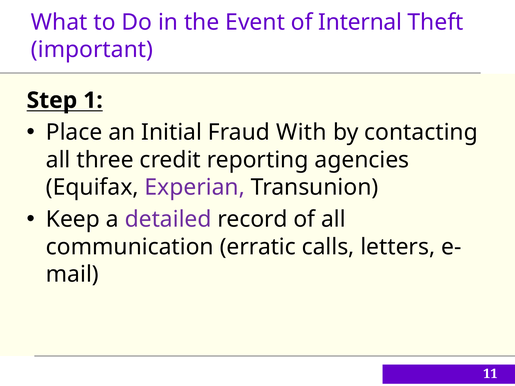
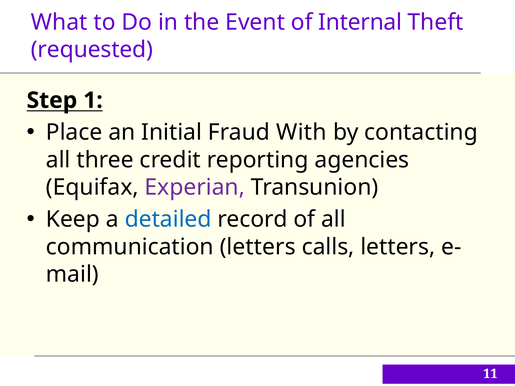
important: important -> requested (92, 50)
detailed colour: purple -> blue (168, 220)
communication erratic: erratic -> letters (258, 247)
